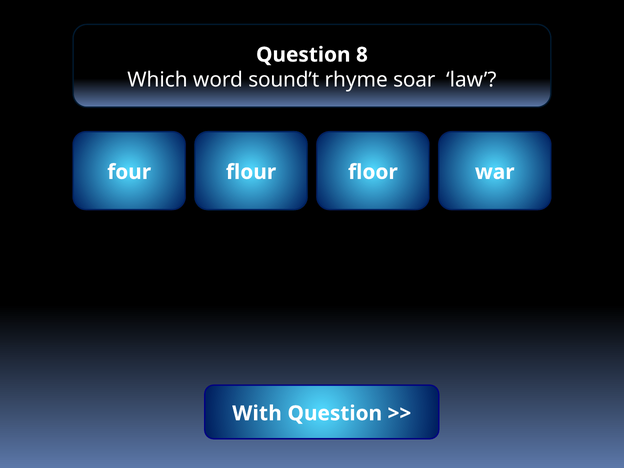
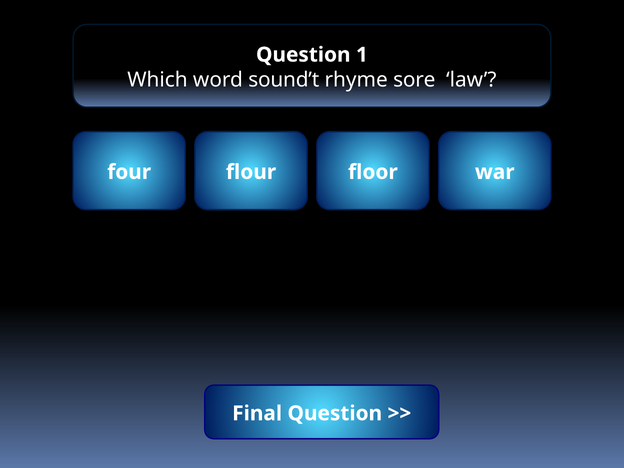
8: 8 -> 1 (362, 55)
soar: soar -> sore (414, 80)
With: With -> Final (257, 413)
